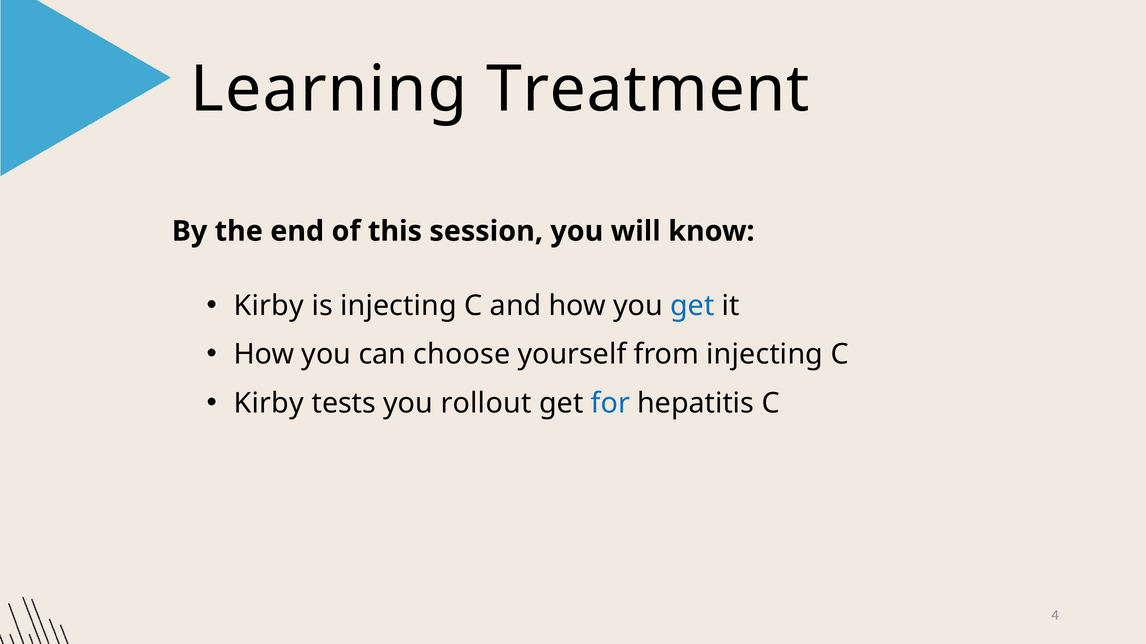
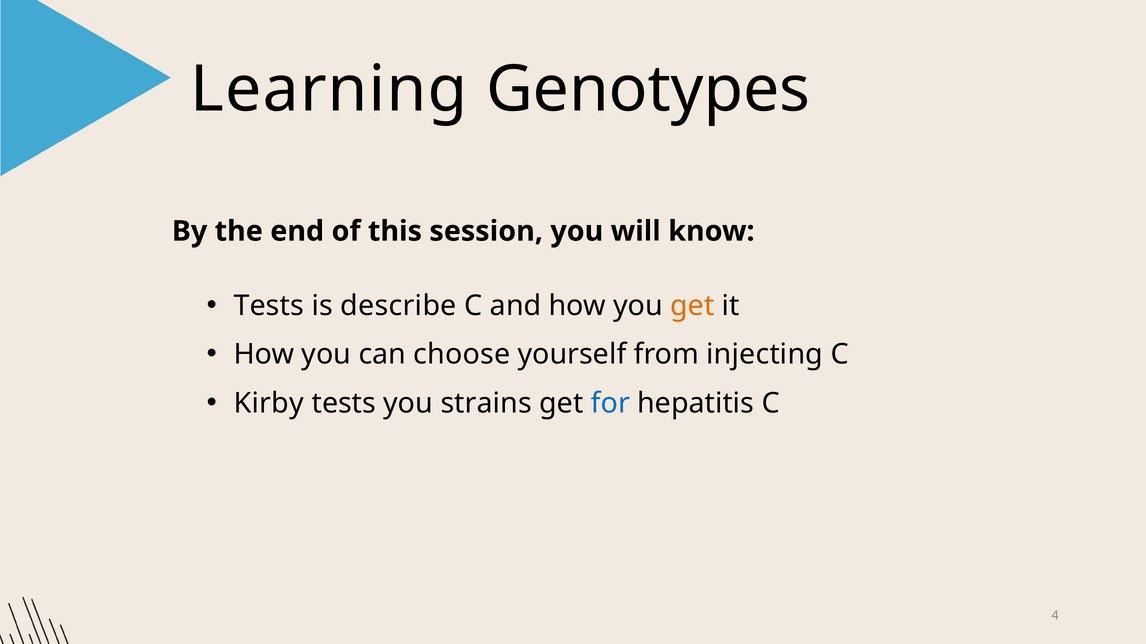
Treatment: Treatment -> Genotypes (648, 90)
Kirby: Kirby -> Tests (269, 306)
is injecting: injecting -> describe (398, 306)
get colour: blue -> orange (692, 306)
rollout: rollout -> strains (486, 404)
